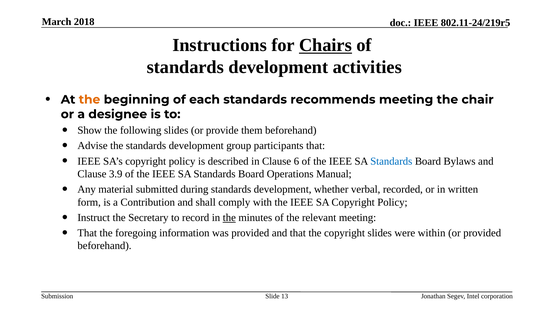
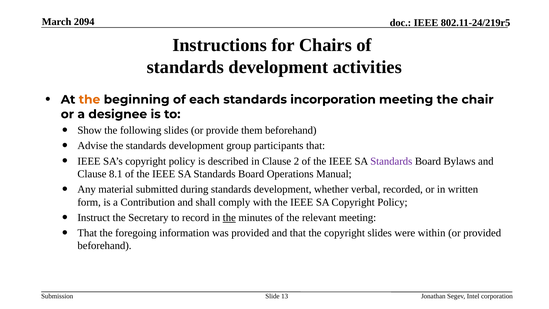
2018: 2018 -> 2094 (84, 22)
Chairs underline: present -> none (325, 45)
recommends: recommends -> incorporation (333, 99)
6: 6 -> 2 (296, 161)
Standards colour: blue -> purple (391, 161)
3.9: 3.9 -> 8.1 (116, 174)
